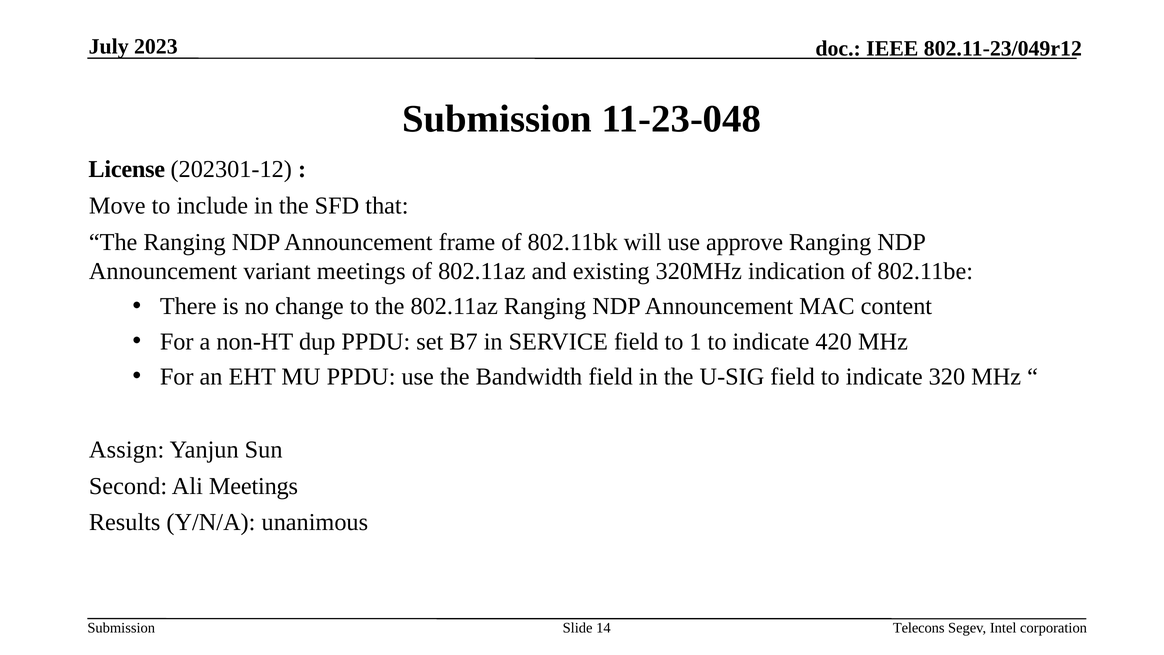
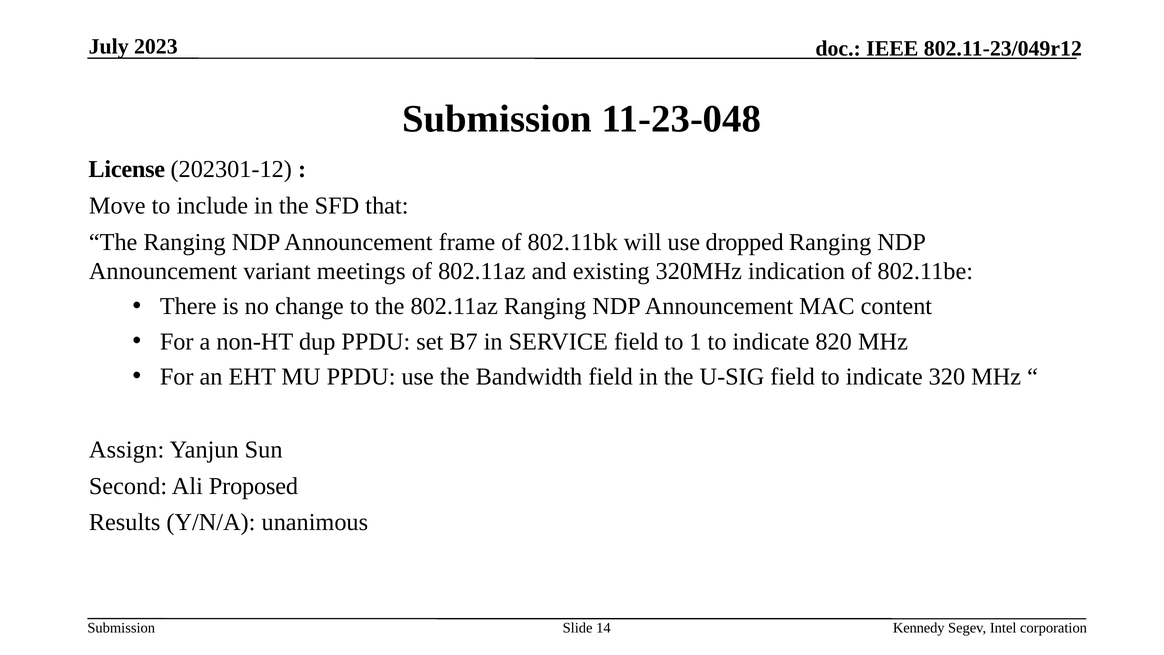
approve: approve -> dropped (745, 242)
420: 420 -> 820 (834, 341)
Ali Meetings: Meetings -> Proposed (253, 486)
Telecons: Telecons -> Kennedy (919, 628)
